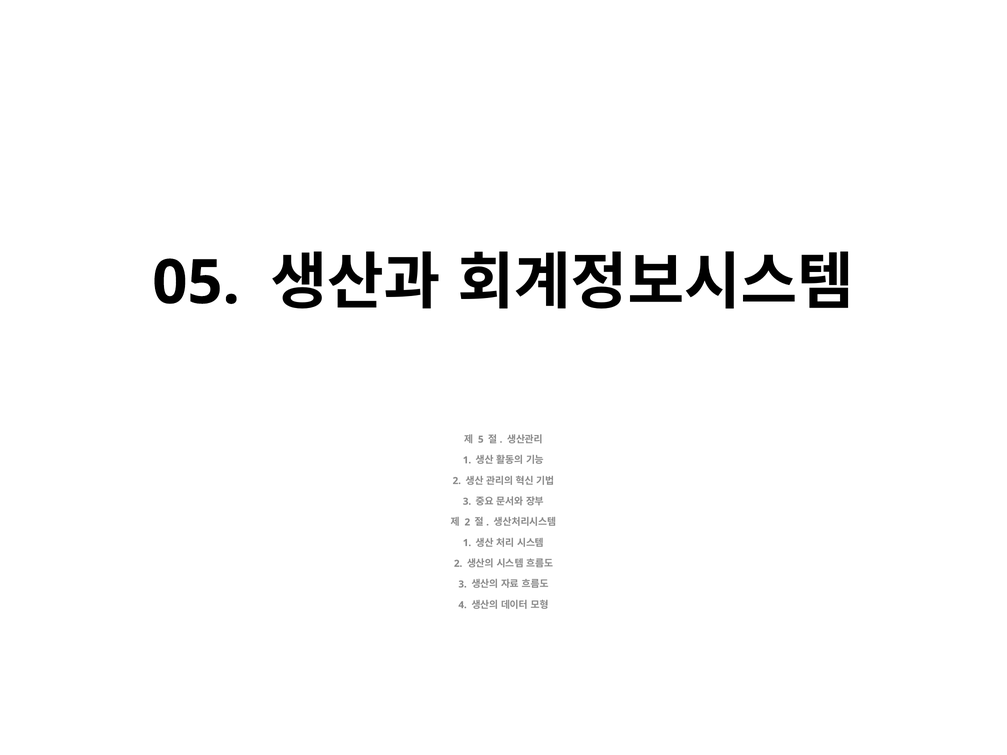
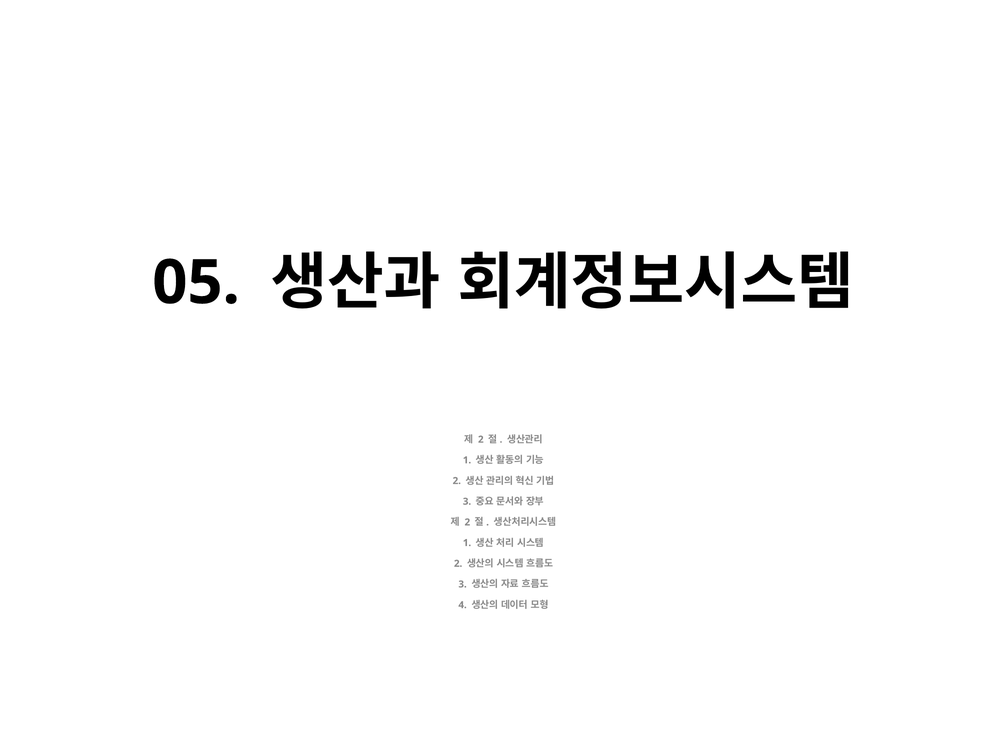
5: 5 -> 2 (481, 440)
